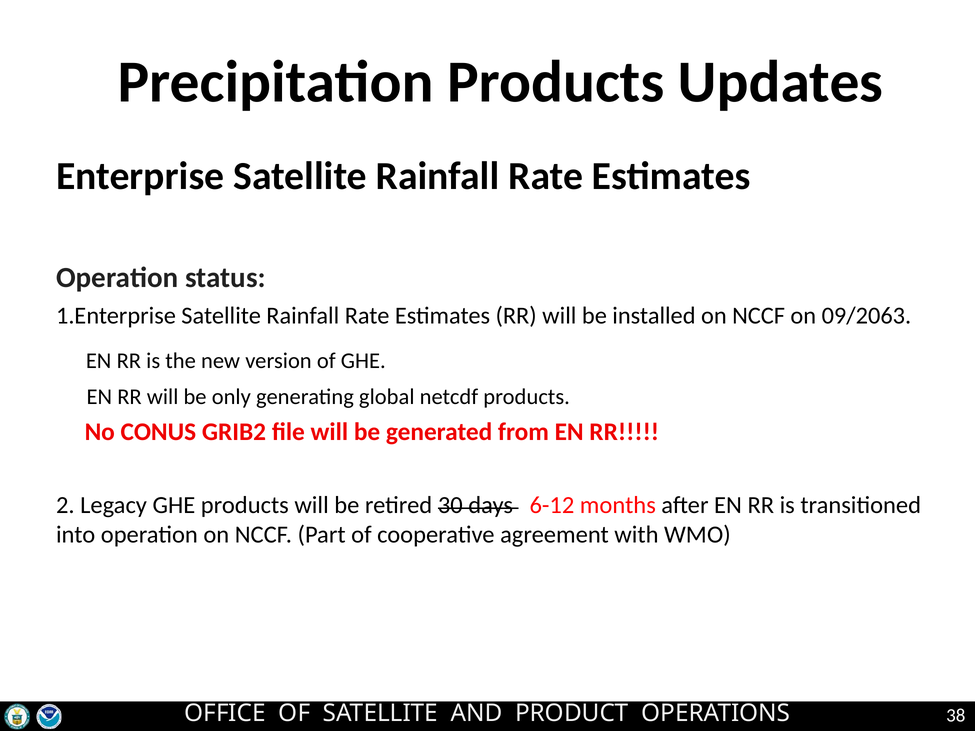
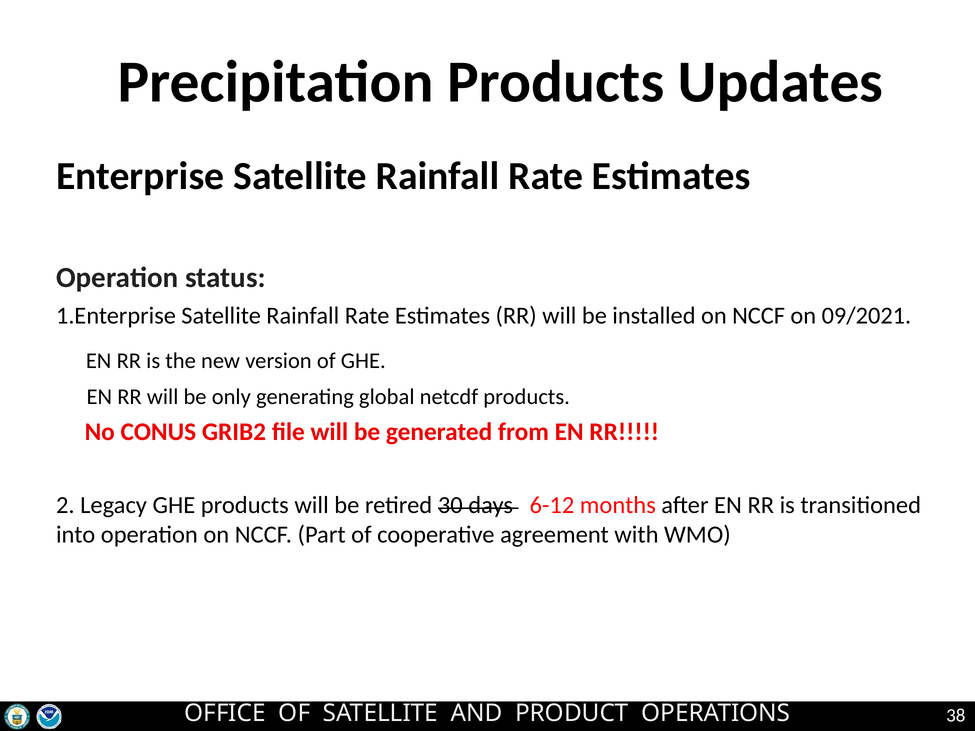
09/2063: 09/2063 -> 09/2021 (866, 316)
